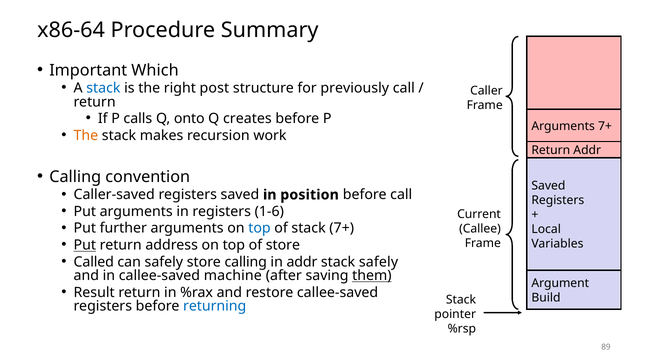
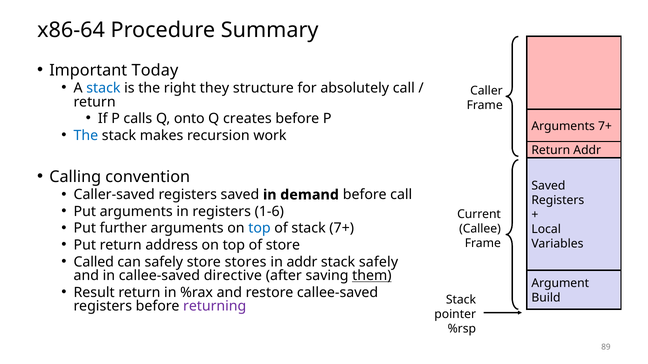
Which: Which -> Today (155, 70)
post: post -> they (214, 88)
previously: previously -> absolutely (355, 88)
The colour: orange -> blue (86, 136)
position: position -> demand (310, 195)
Put underline: present -> none (85, 245)
store calling: calling -> stores (246, 262)
machine: machine -> directive (233, 276)
returning colour: blue -> purple (215, 307)
